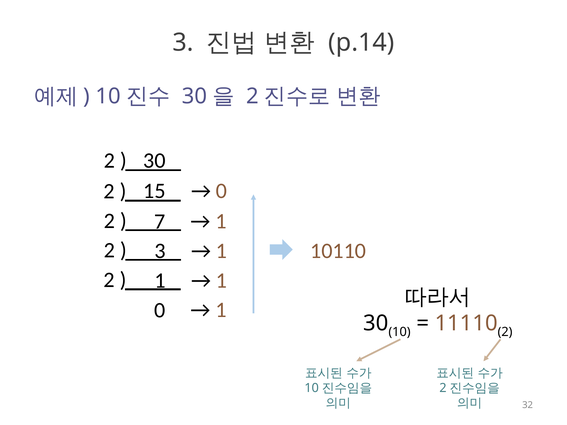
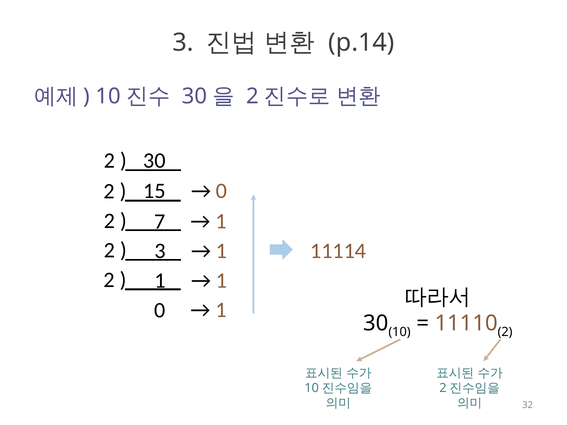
10110: 10110 -> 11114 (338, 251)
